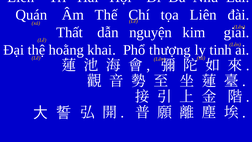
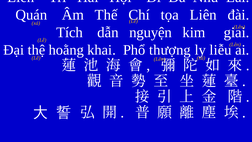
Thất: Thất -> Tích (70, 32)
tinh: tinh -> liễu (221, 50)
